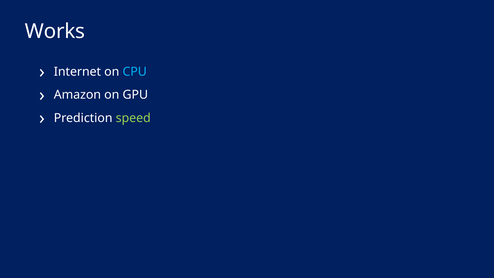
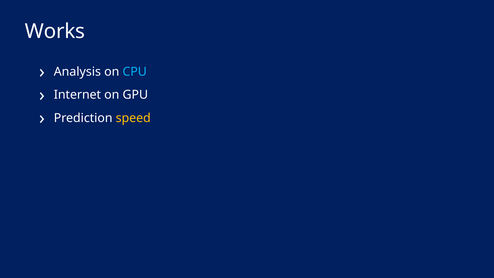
Internet: Internet -> Analysis (77, 72)
Amazon: Amazon -> Internet (77, 95)
speed colour: light green -> yellow (133, 118)
